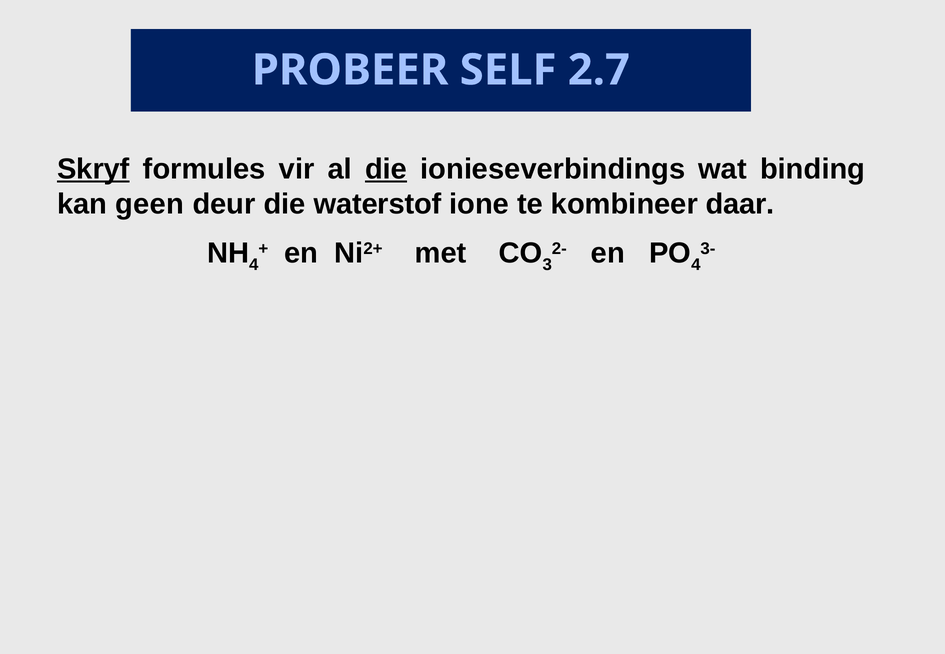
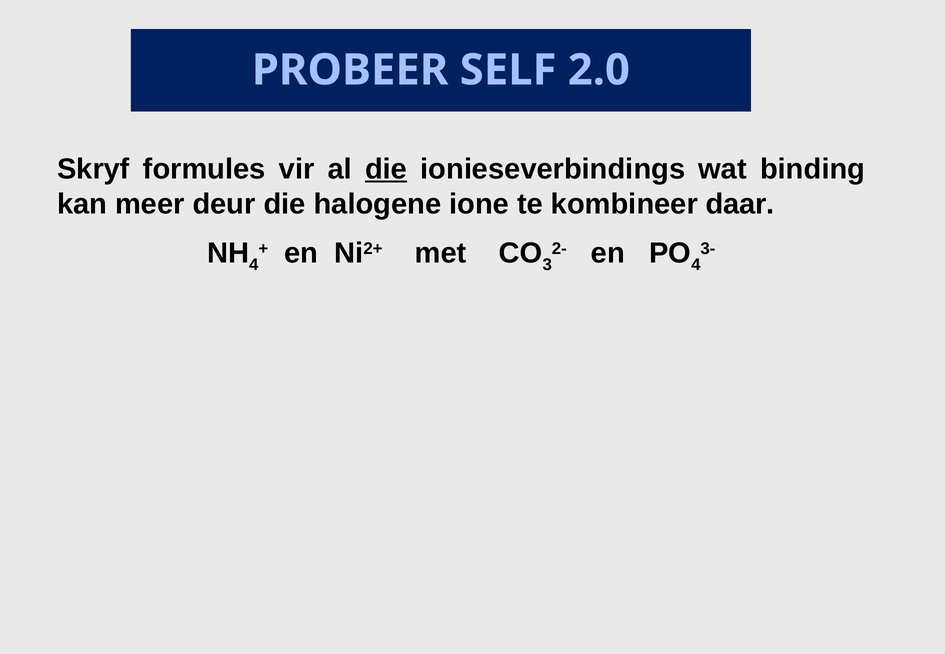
2.7: 2.7 -> 2.0 (599, 70)
Skryf underline: present -> none (93, 169)
geen: geen -> meer (150, 204)
waterstof: waterstof -> halogene (377, 204)
